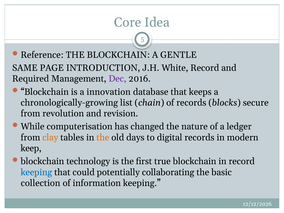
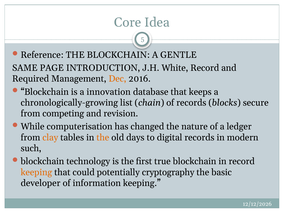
Dec colour: purple -> orange (117, 79)
revolution: revolution -> competing (63, 114)
keep: keep -> such (31, 148)
keeping colour: blue -> orange (36, 172)
collaborating: collaborating -> cryptography (168, 172)
collection: collection -> developer (41, 183)
